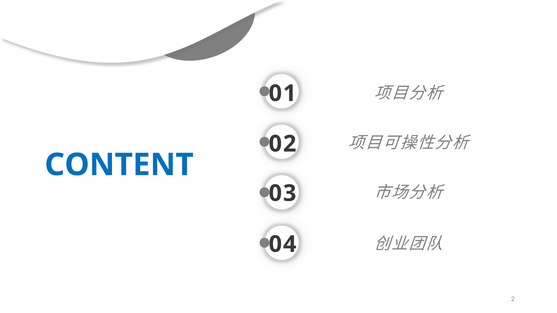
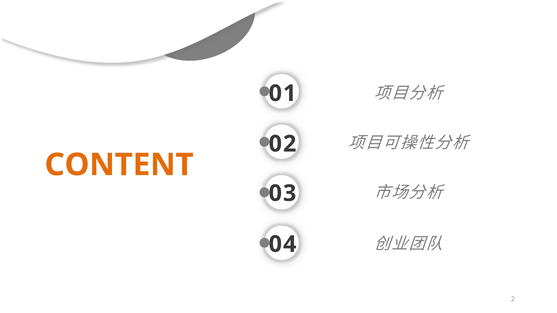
CONTENT colour: blue -> orange (119, 165)
